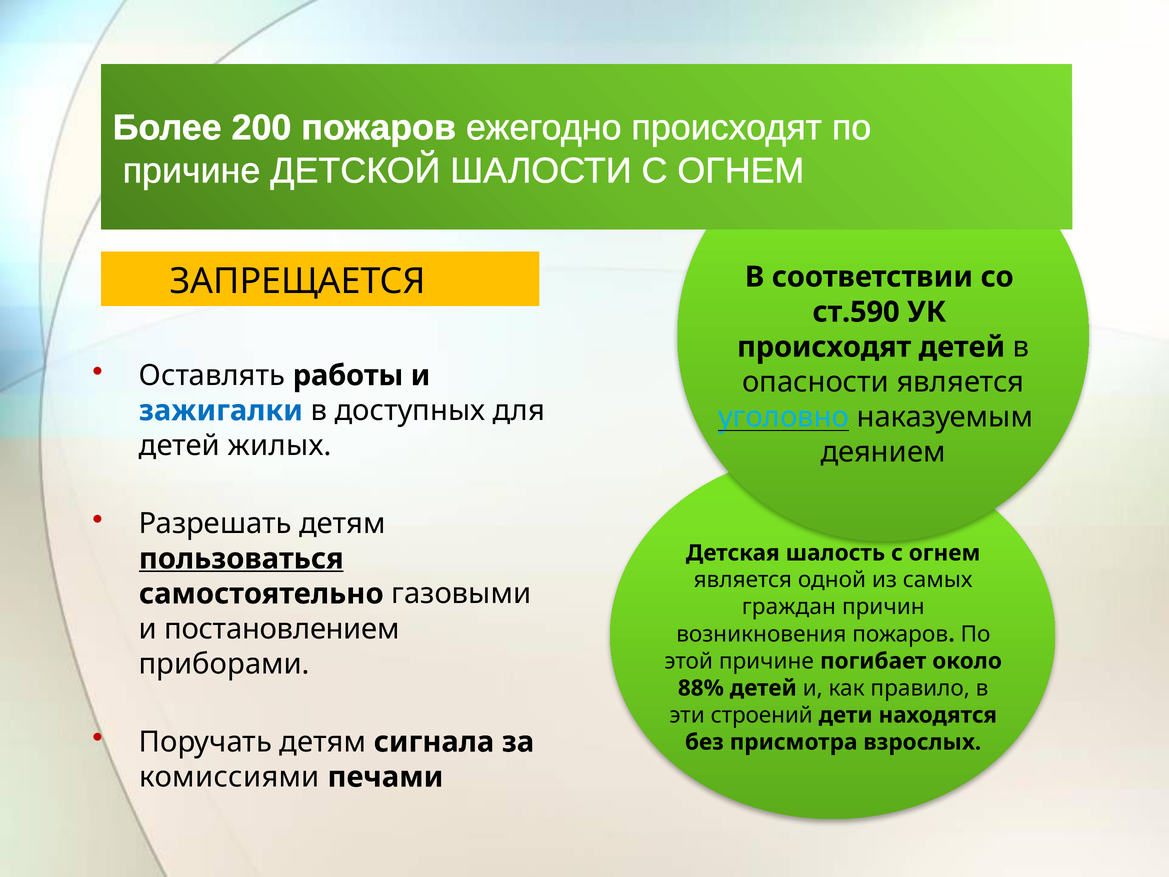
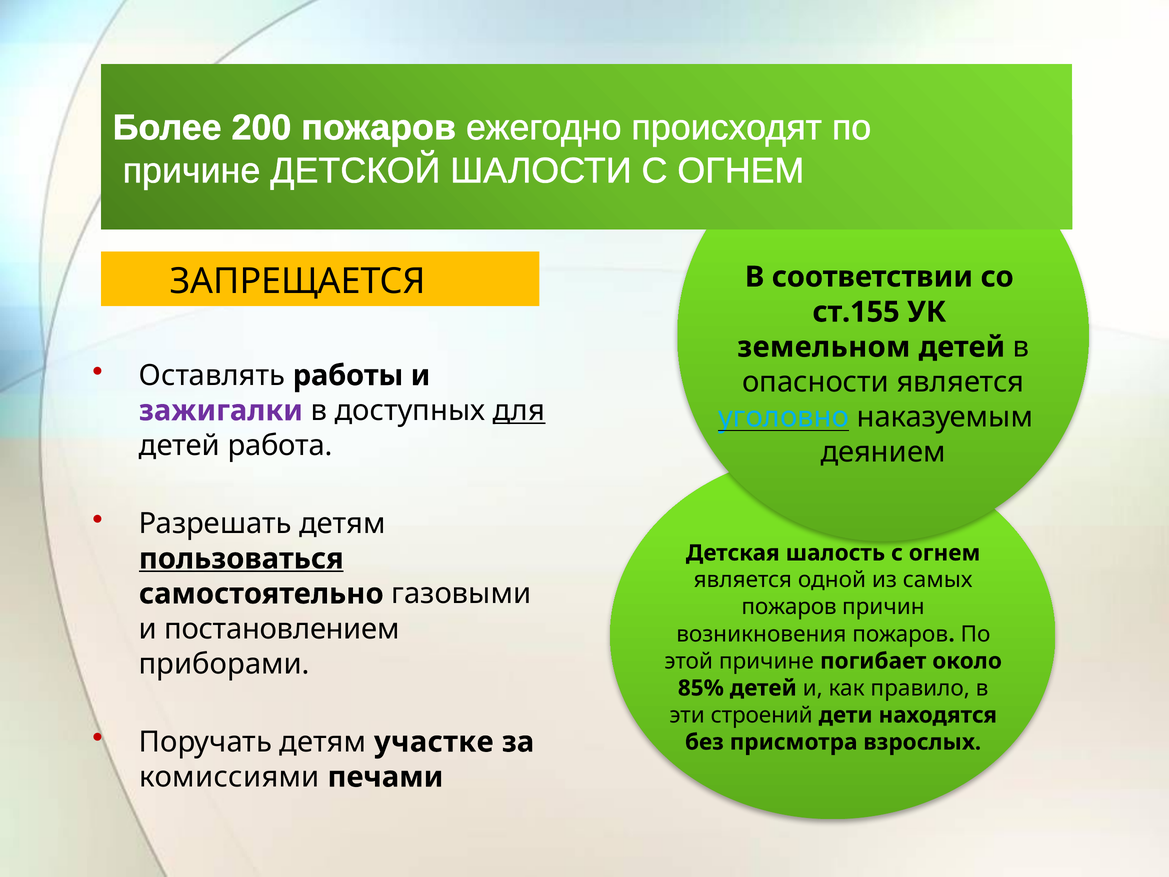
ст.590: ст.590 -> ст.155 (856, 312)
происходят: происходят -> земельном (824, 347)
зажигалки colour: blue -> purple (221, 411)
для underline: none -> present (519, 411)
жилых: жилых -> работа (280, 446)
граждан: граждан -> пожаров (789, 607)
88%: 88% -> 85% (701, 688)
сигнала: сигнала -> участке (434, 742)
